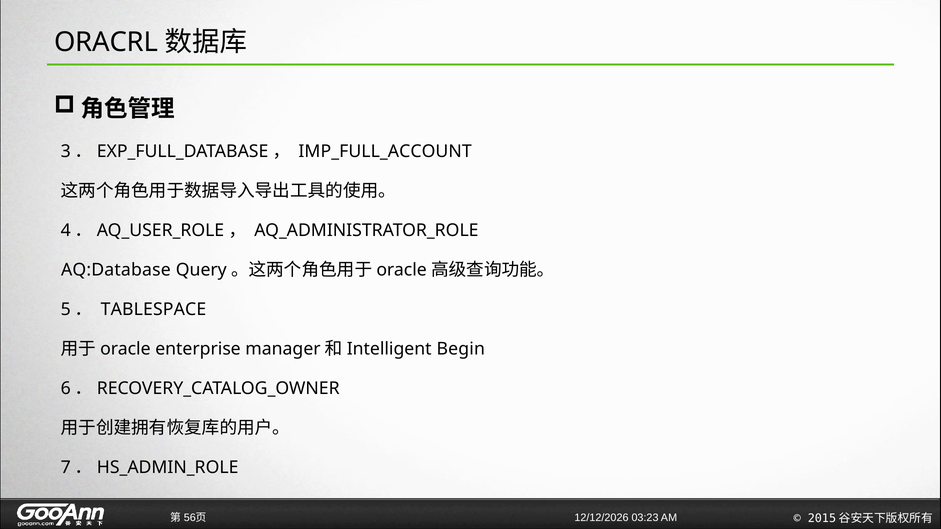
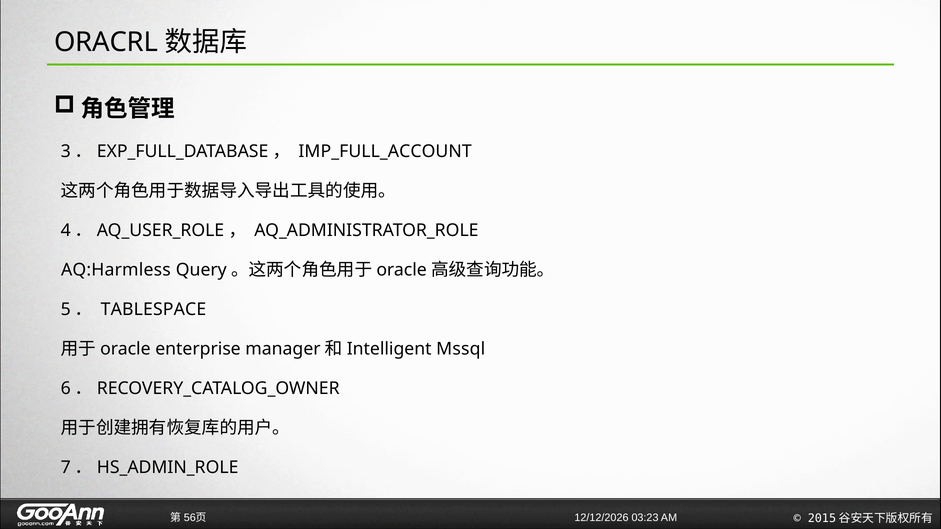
AQ:Database: AQ:Database -> AQ:Harmless (116, 270)
Begin: Begin -> Mssql (461, 349)
